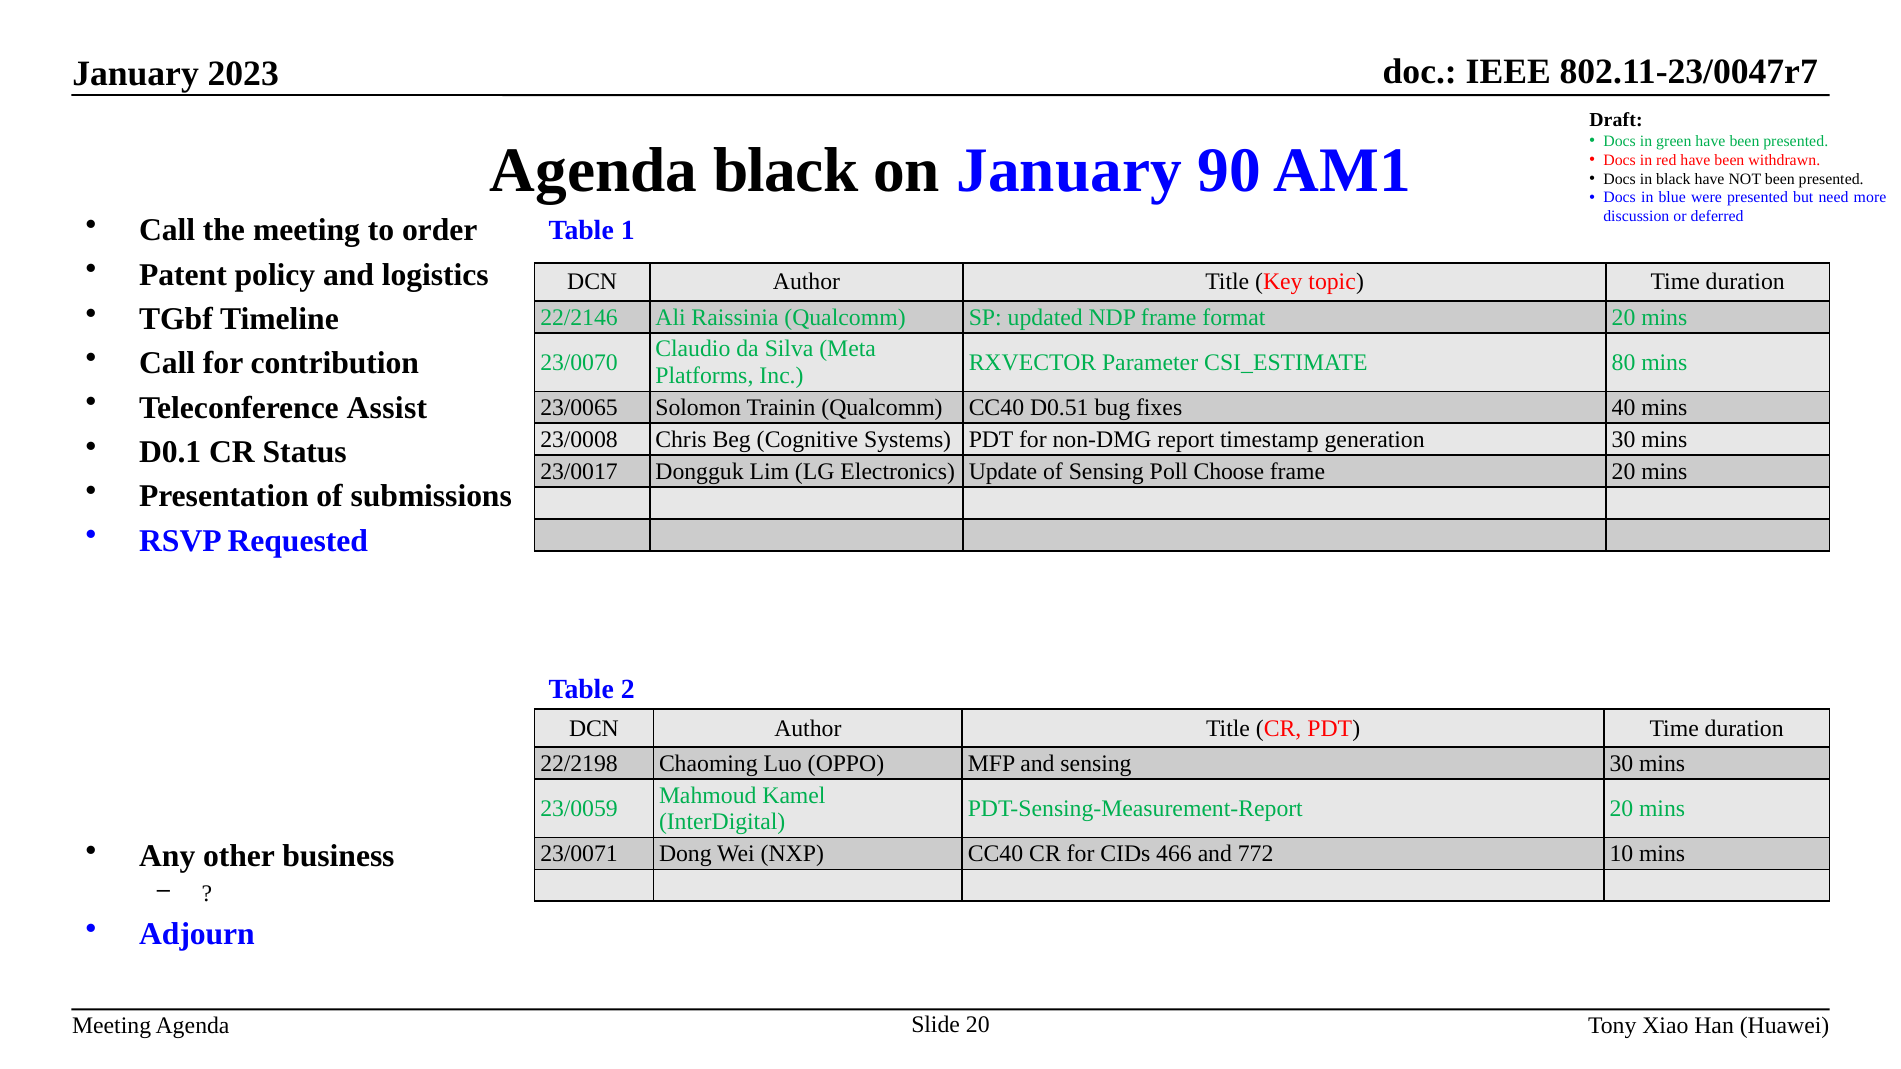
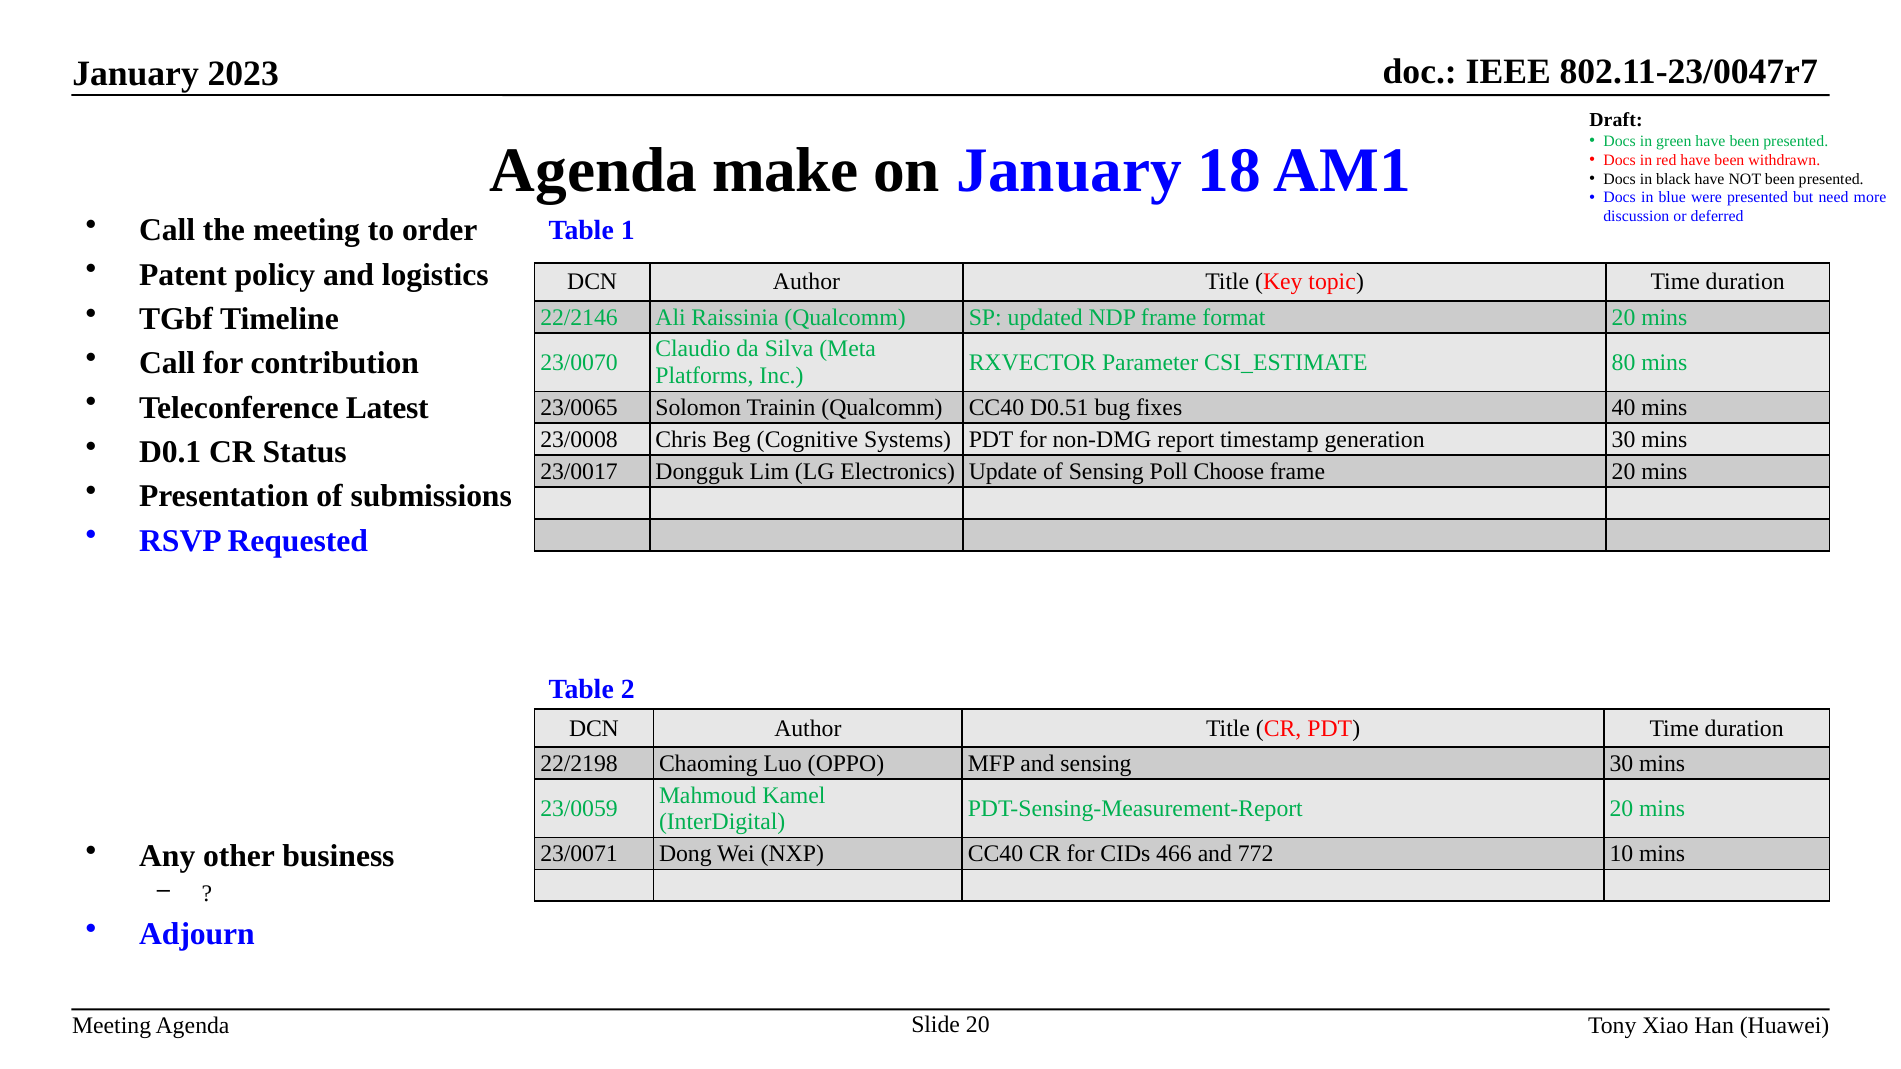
Agenda black: black -> make (786, 171)
90: 90 -> 18 (1229, 171)
Assist: Assist -> Latest (387, 408)
